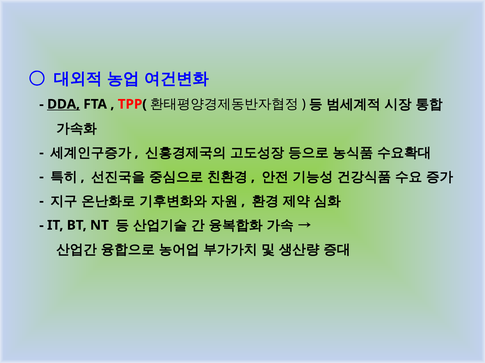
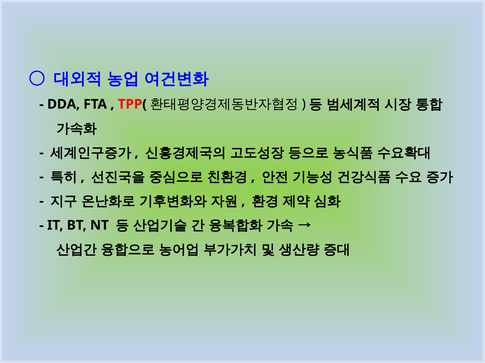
DDA underline: present -> none (64, 104)
